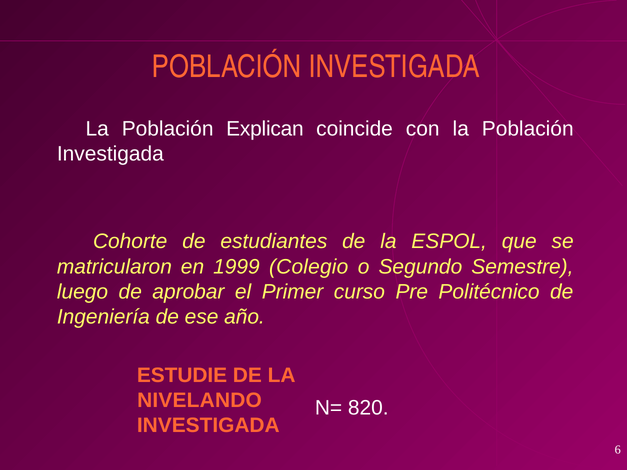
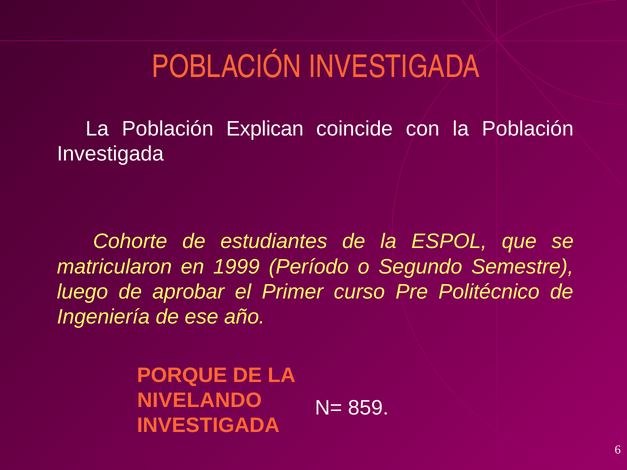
Colegio: Colegio -> Período (309, 267)
ESTUDIE: ESTUDIE -> PORQUE (182, 376)
820: 820 -> 859 (368, 408)
